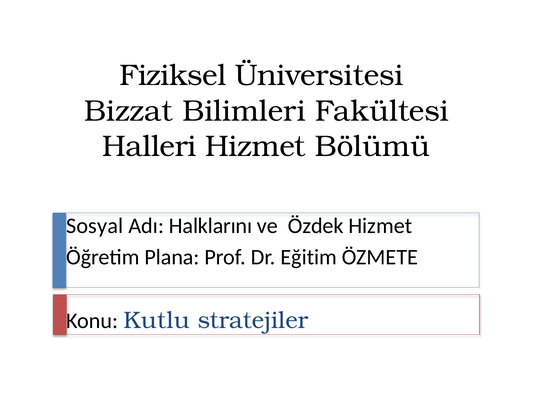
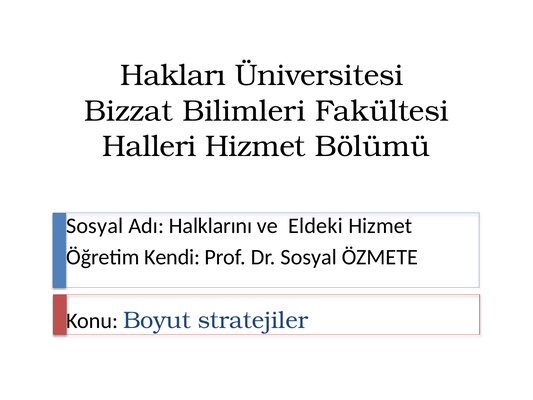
Fiziksel: Fiziksel -> Hakları (173, 75)
Özdek: Özdek -> Eldeki (315, 226)
Plana: Plana -> Kendi (172, 257)
Dr Eğitim: Eğitim -> Sosyal (309, 257)
Kutlu: Kutlu -> Boyut (157, 320)
